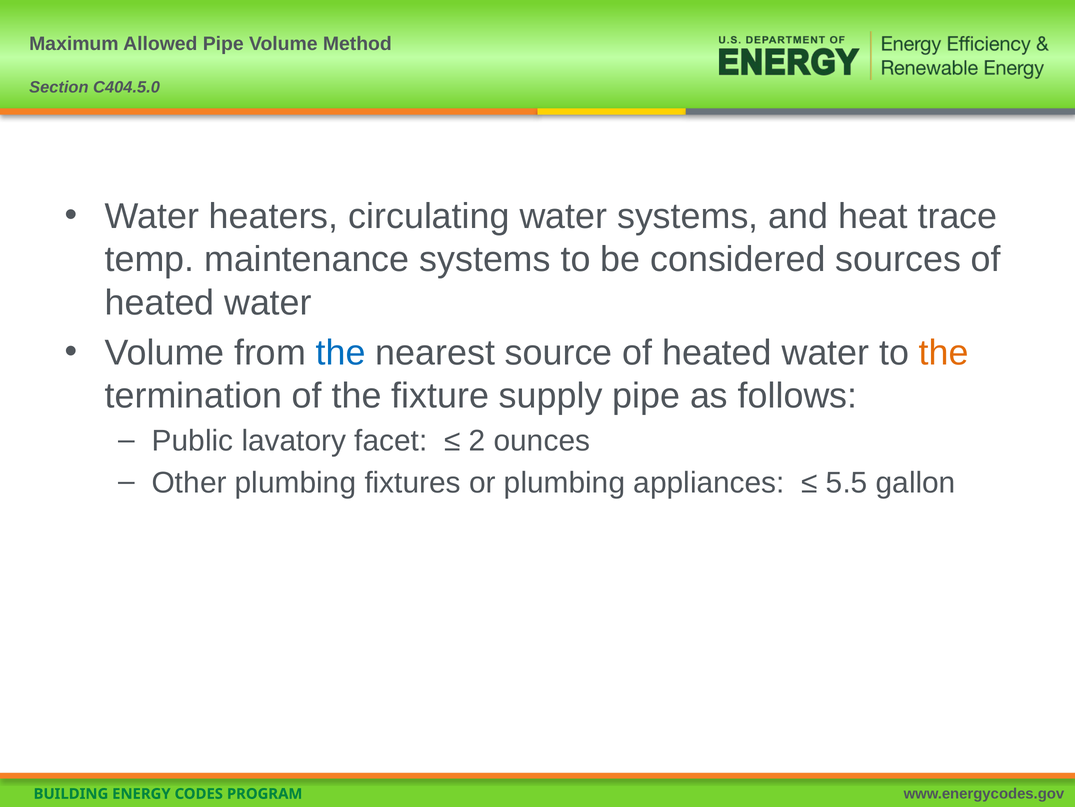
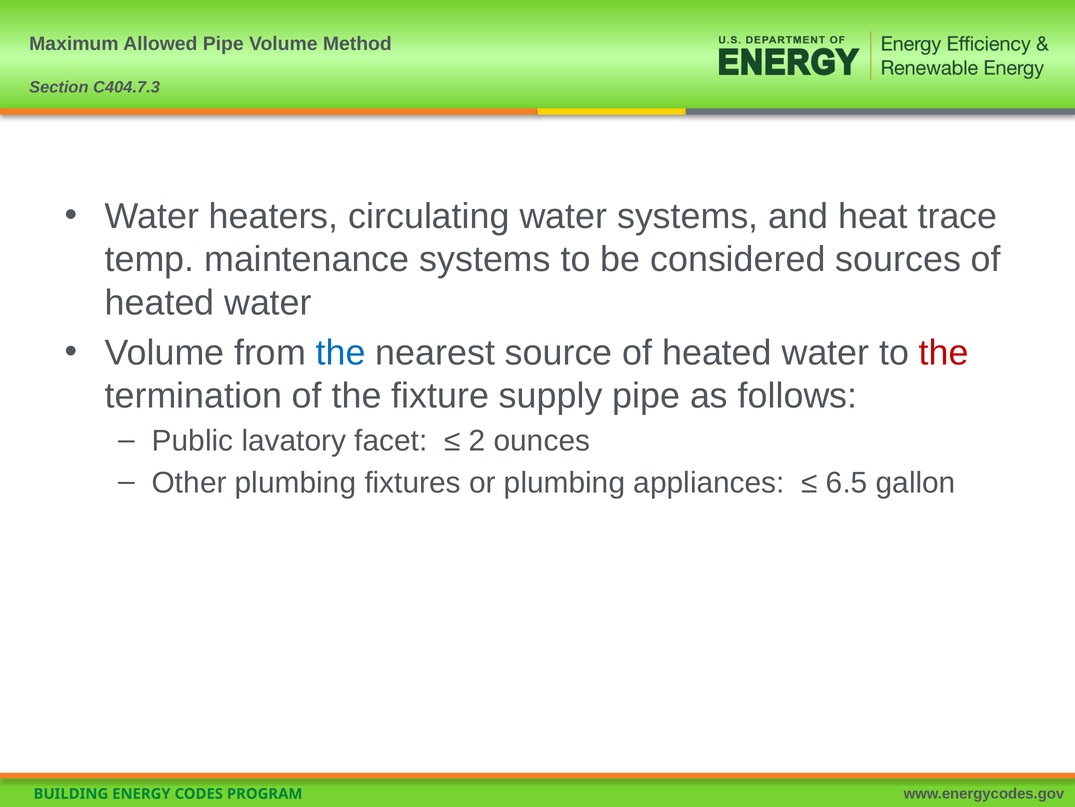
C404.5.0: C404.5.0 -> C404.7.3 (127, 87)
the colour: orange -> red (944, 353)
5.5: 5.5 -> 6.5 (847, 482)
